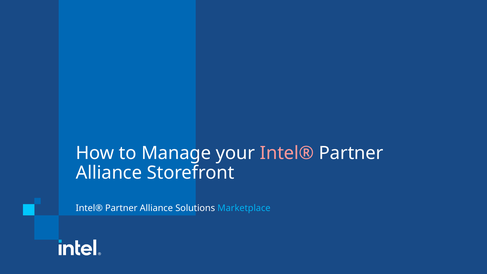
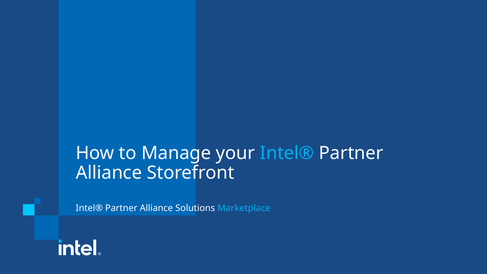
Intel® colour: pink -> light blue (287, 153)
